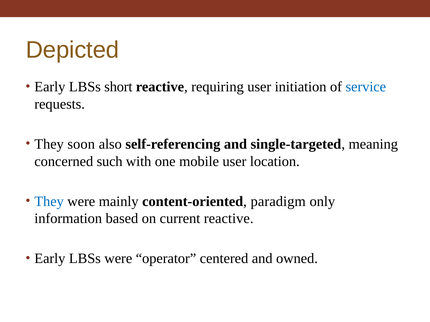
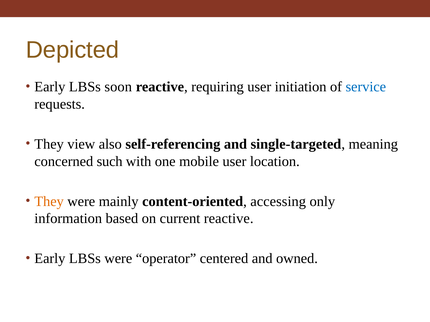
short: short -> soon (118, 87)
soon: soon -> view (81, 144)
They colour: blue -> orange (49, 202)
paradigm: paradigm -> accessing (278, 202)
